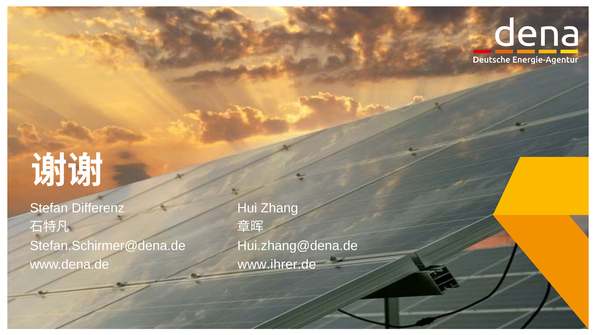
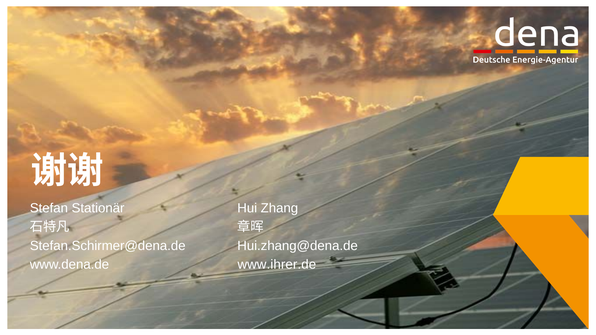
Differenz: Differenz -> Stationär (98, 208)
